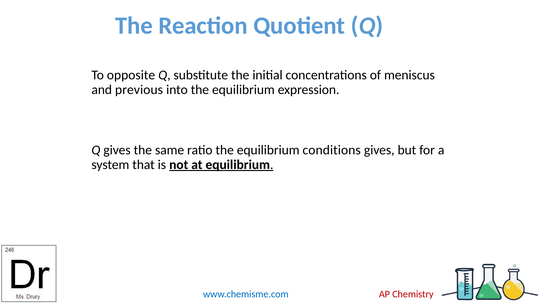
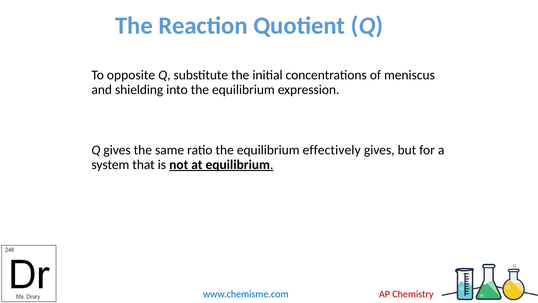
previous: previous -> shielding (139, 90)
conditions: conditions -> effectively (332, 150)
